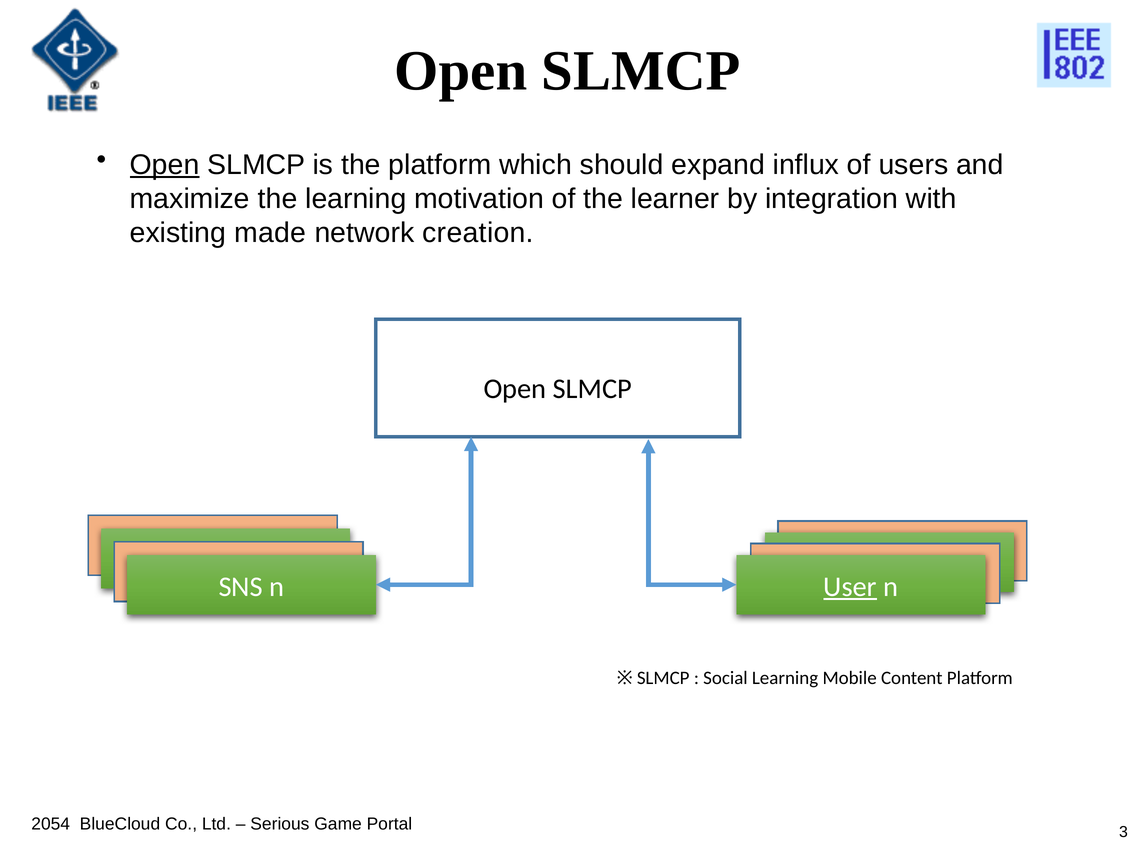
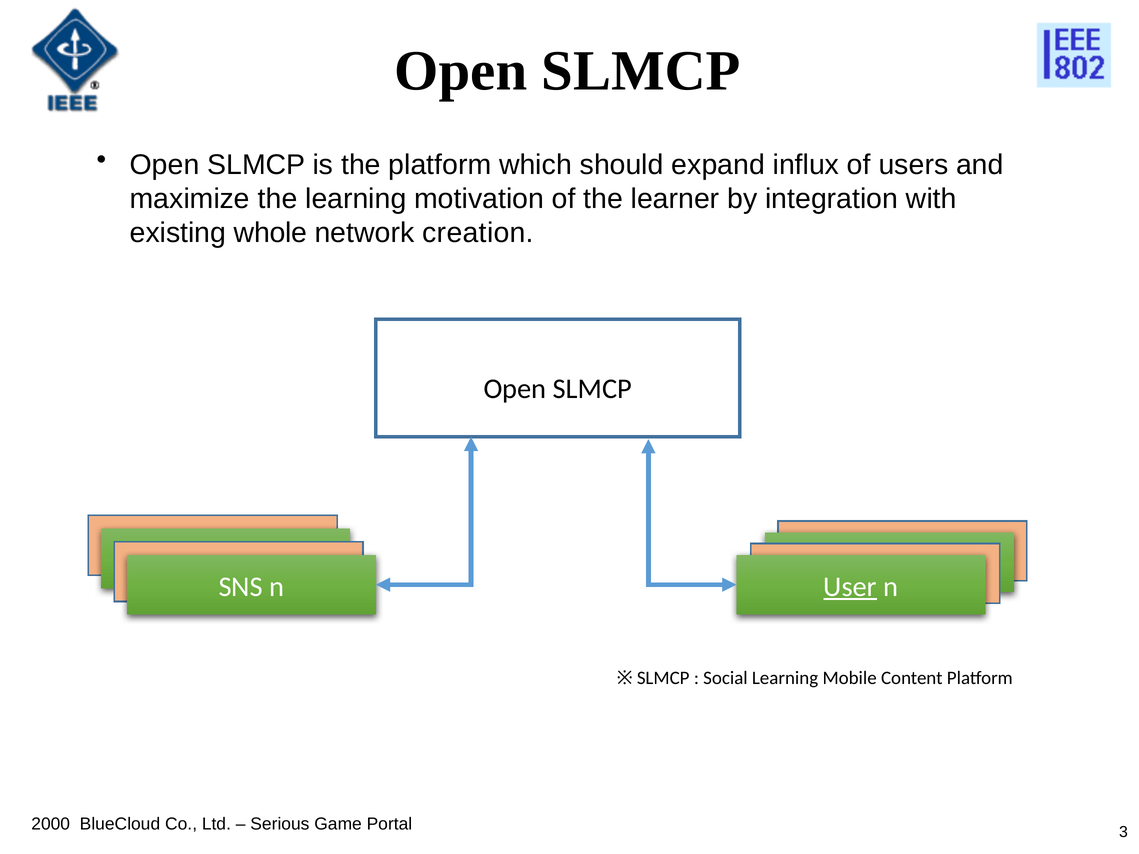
Open underline: present -> none (165, 165)
made: made -> whole (271, 233)
2054: 2054 -> 2000 (51, 824)
